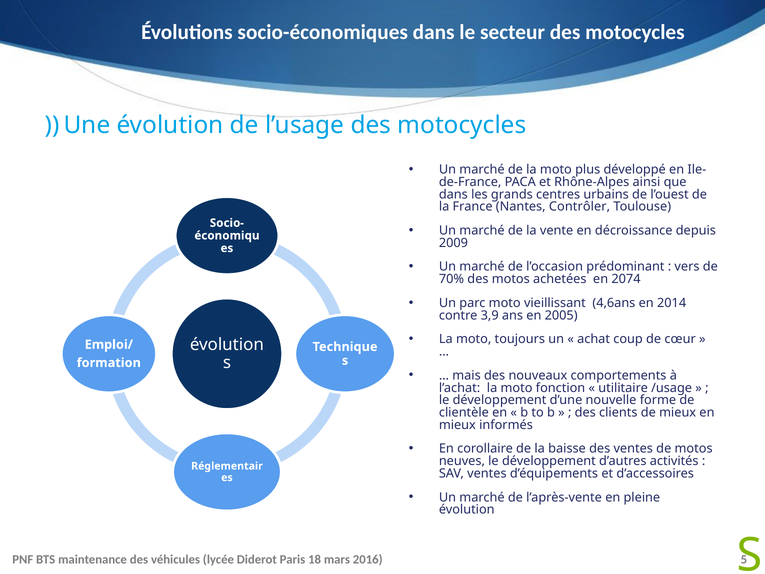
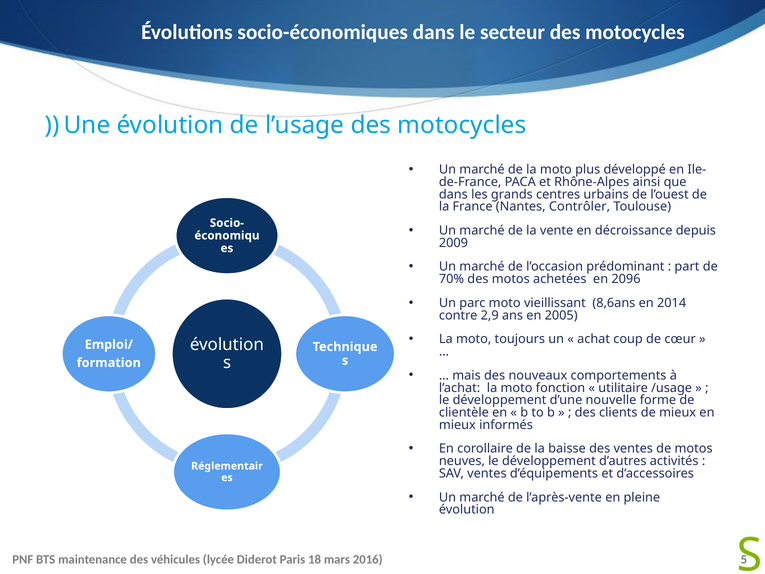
vers: vers -> part (687, 267)
2074: 2074 -> 2096 (626, 279)
4,6ans: 4,6ans -> 8,6ans (614, 303)
3,9: 3,9 -> 2,9 (490, 315)
